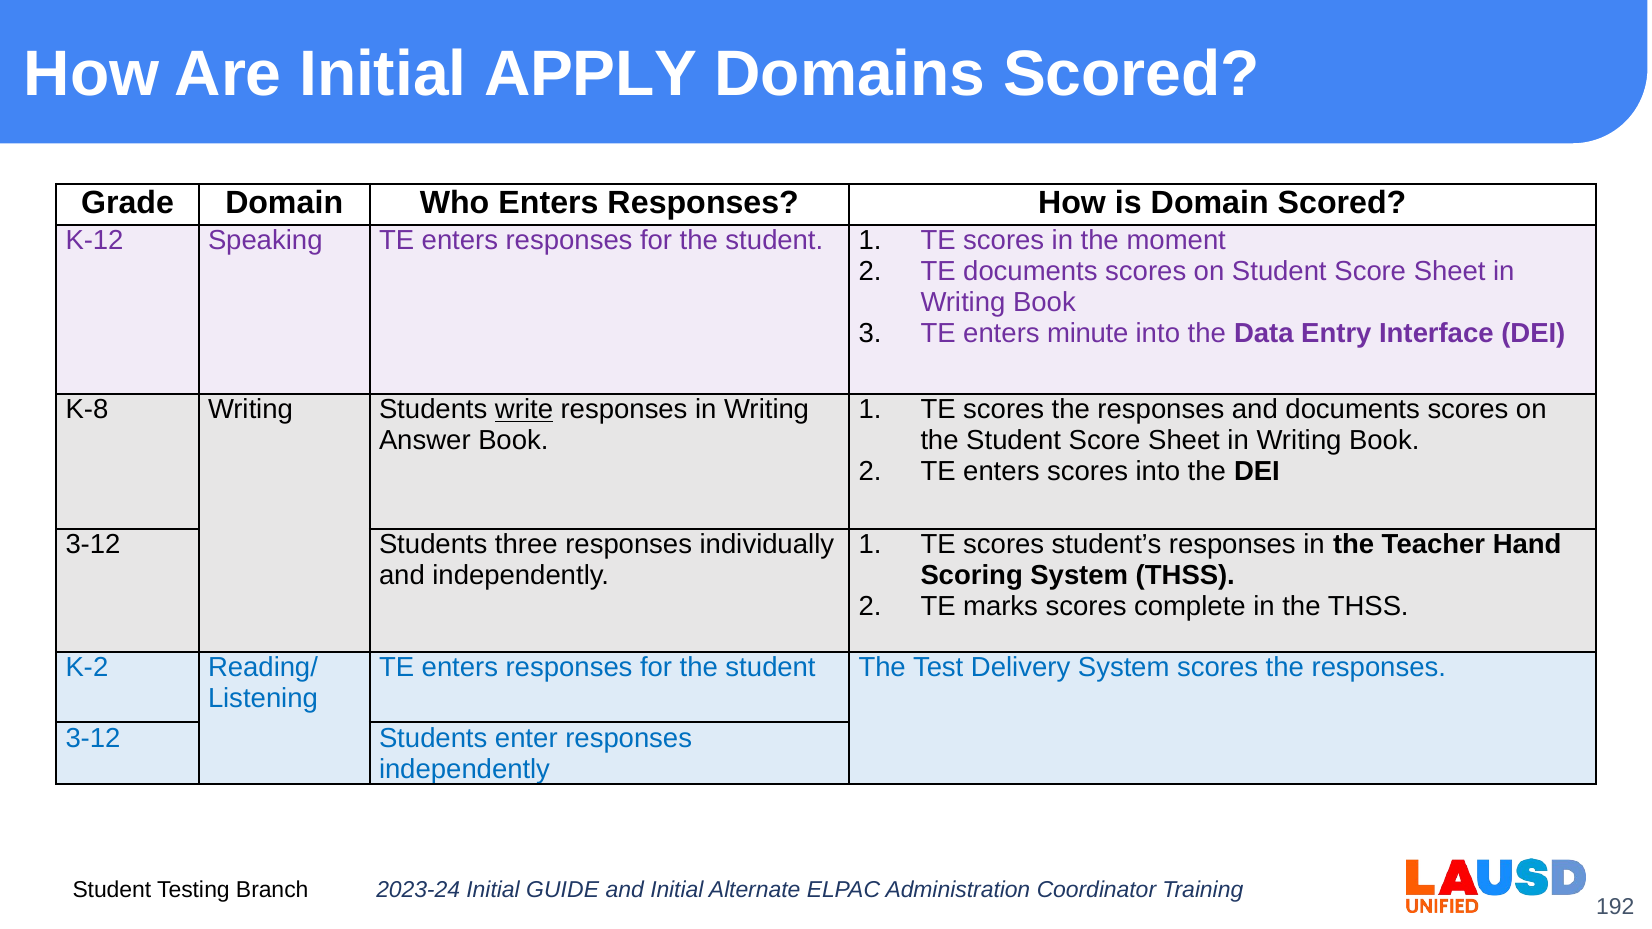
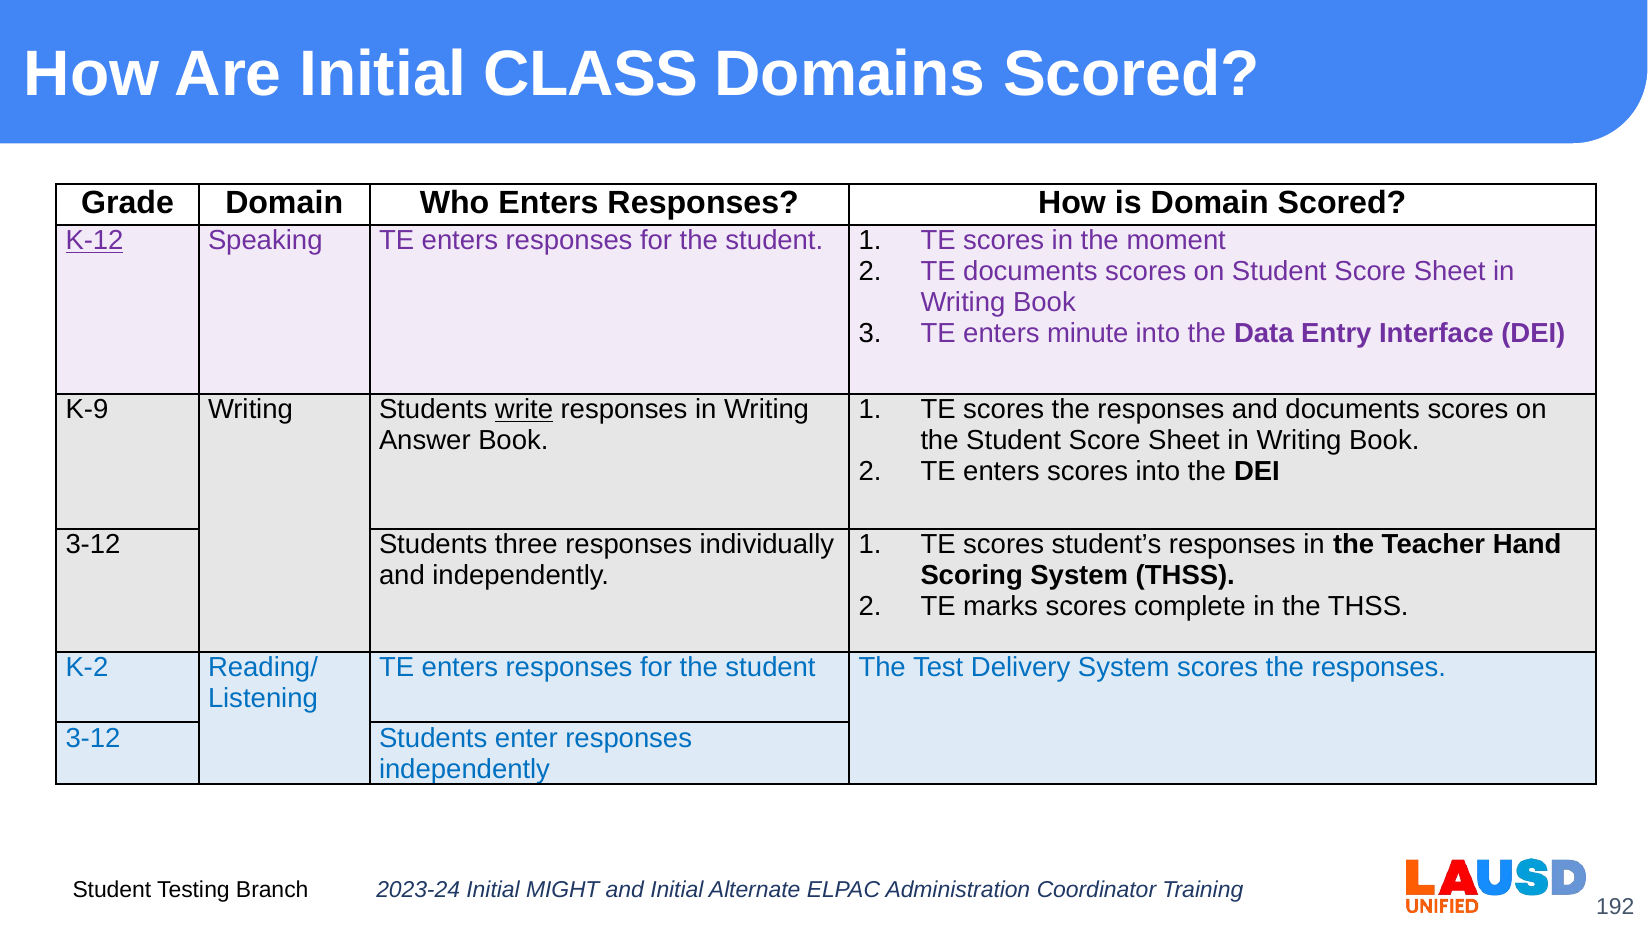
APPLY: APPLY -> CLASS (591, 74)
K-12 underline: none -> present (95, 241)
K-8: K-8 -> K-9 (87, 410)
GUIDE: GUIDE -> MIGHT (563, 891)
